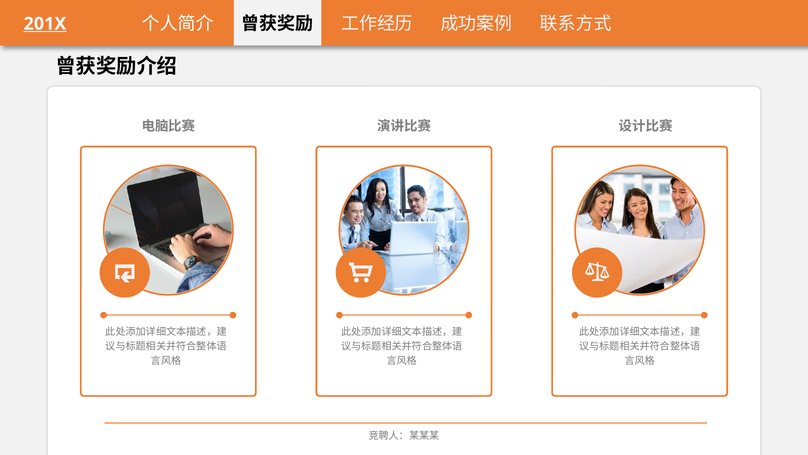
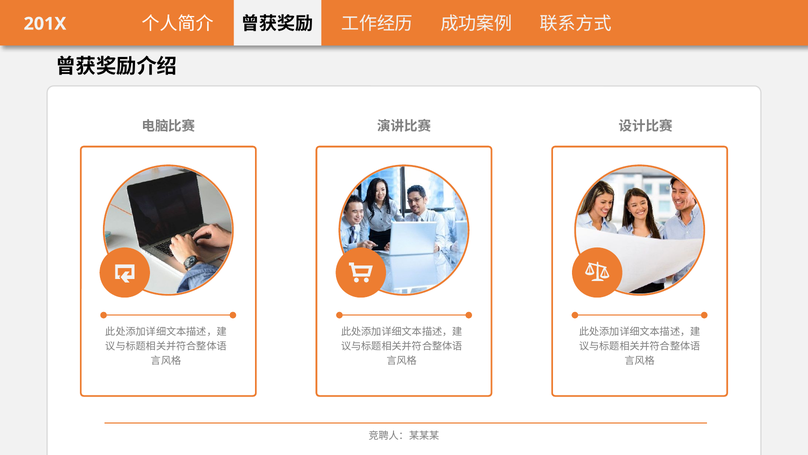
201X underline: present -> none (45, 24)
